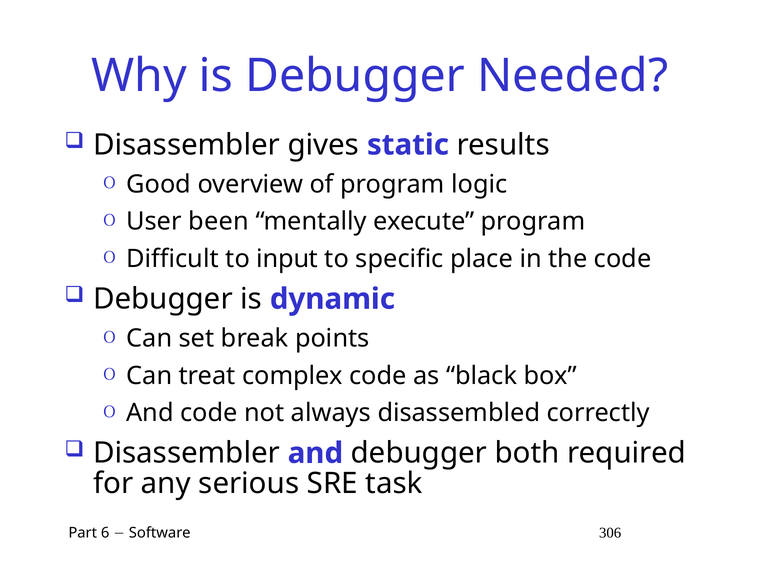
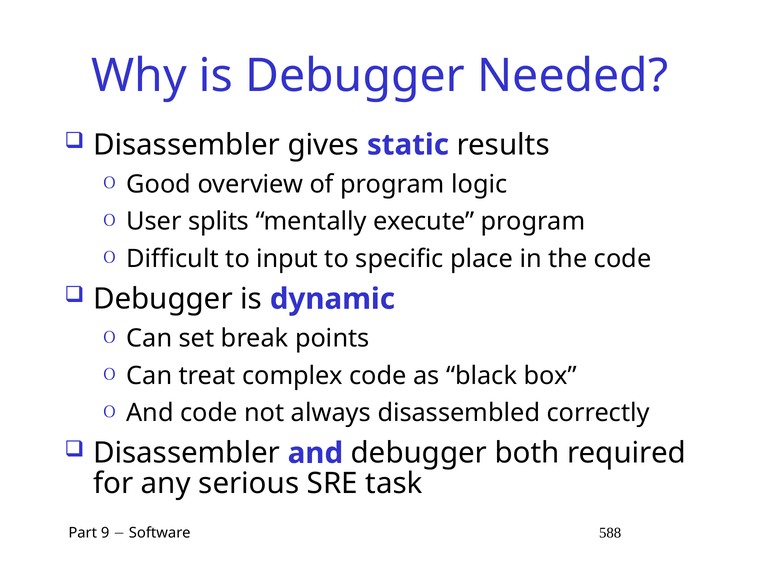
been: been -> splits (219, 222)
6: 6 -> 9 (105, 533)
306: 306 -> 588 (610, 533)
